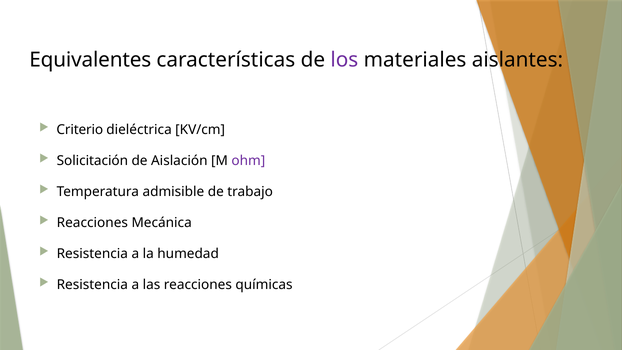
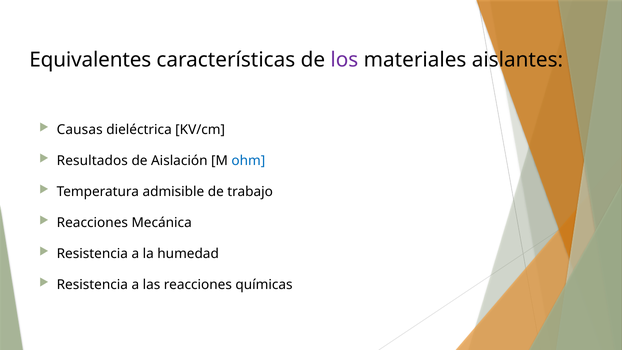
Criterio: Criterio -> Causas (80, 130)
Solicitación: Solicitación -> Resultados (92, 161)
ohm colour: purple -> blue (248, 161)
